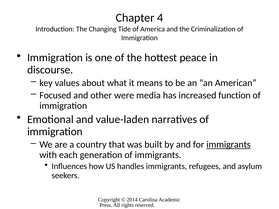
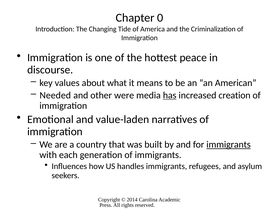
4: 4 -> 0 (160, 18)
Focused: Focused -> Needed (55, 95)
has underline: none -> present (170, 95)
function: function -> creation (235, 95)
